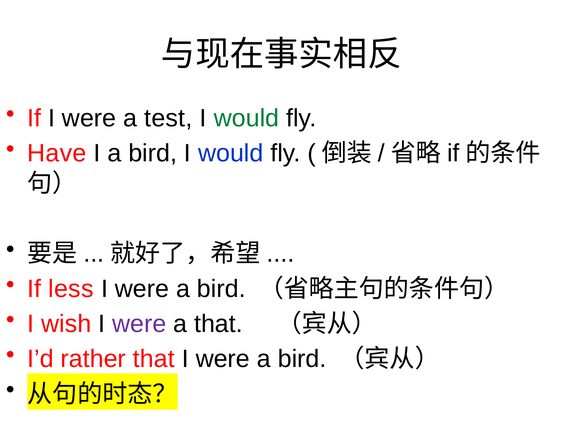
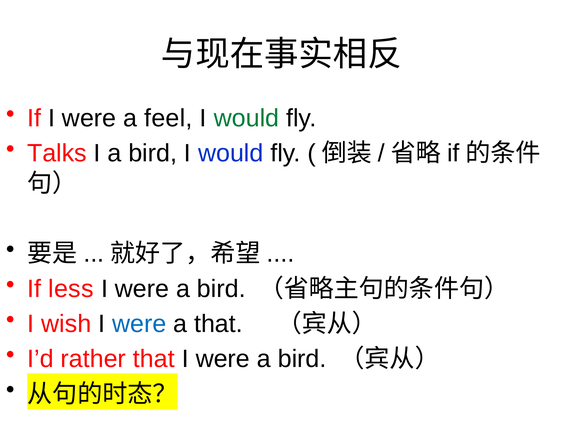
test: test -> feel (168, 118)
Have: Have -> Talks (57, 153)
were colour: purple -> blue (139, 323)
